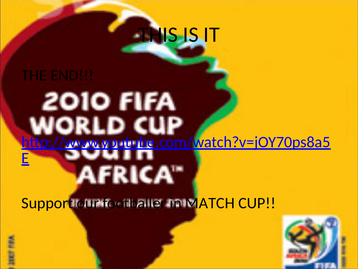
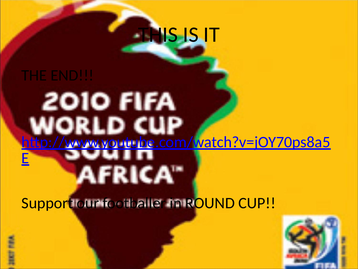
MATCH: MATCH -> ROUND (210, 203)
